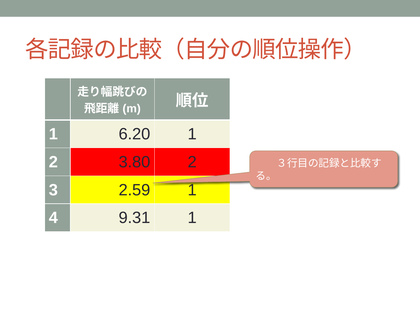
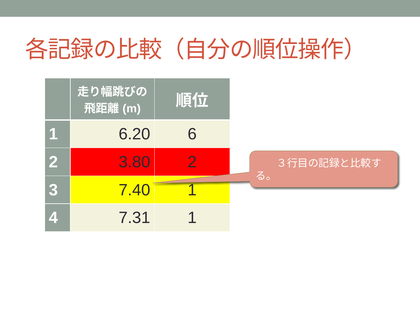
6.20 1: 1 -> 6 (192, 134)
2.59: 2.59 -> 7.40 (134, 190)
9.31: 9.31 -> 7.31 (134, 218)
